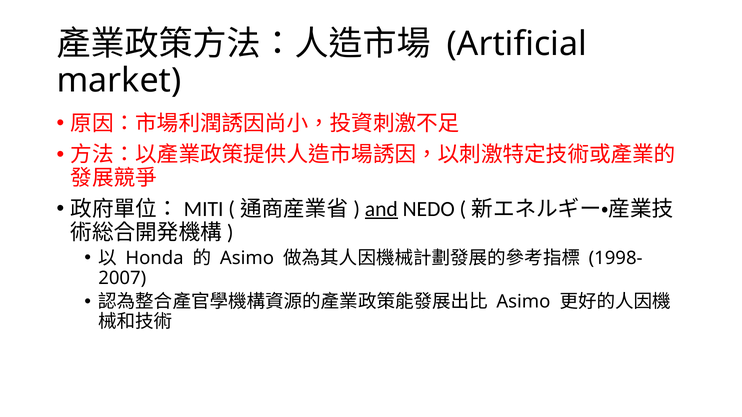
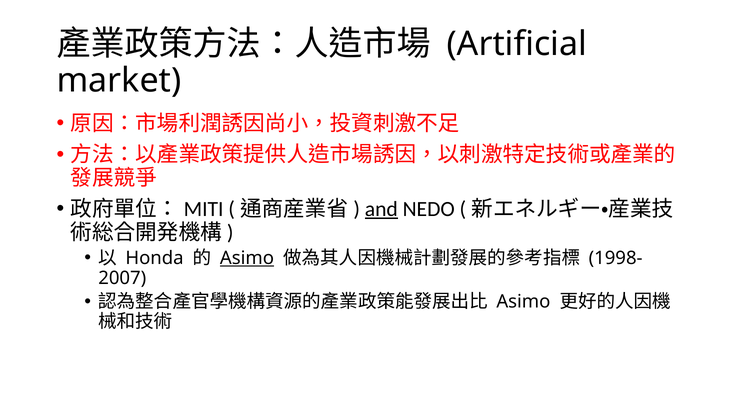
Asimo underline: none -> present (247, 258)
